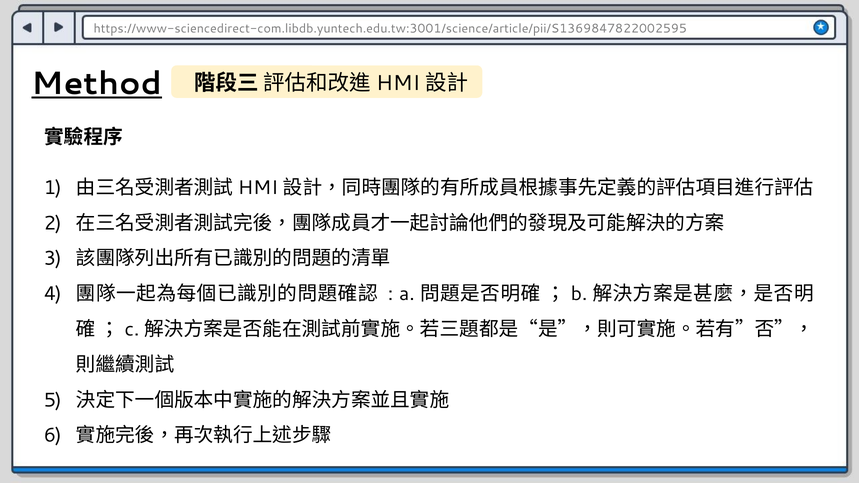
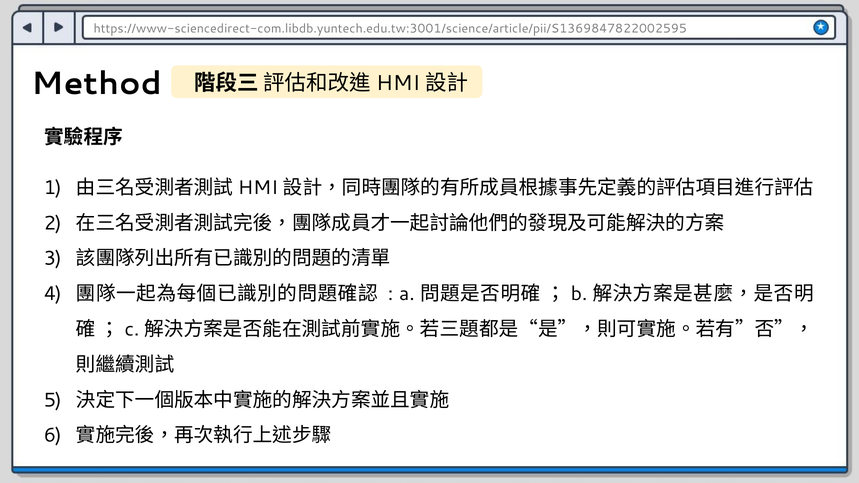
Method underline: present -> none (97, 84)
